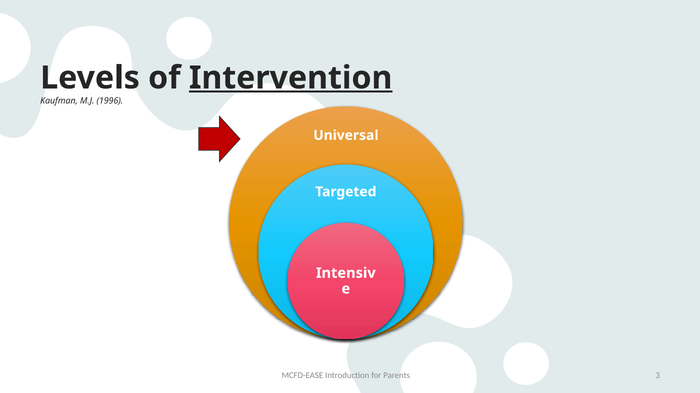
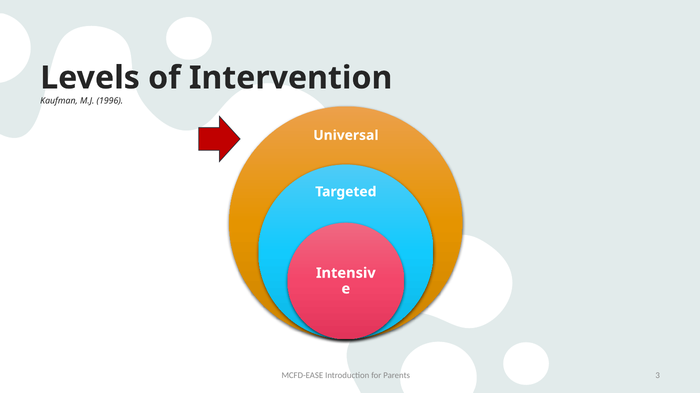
Intervention underline: present -> none (291, 78)
